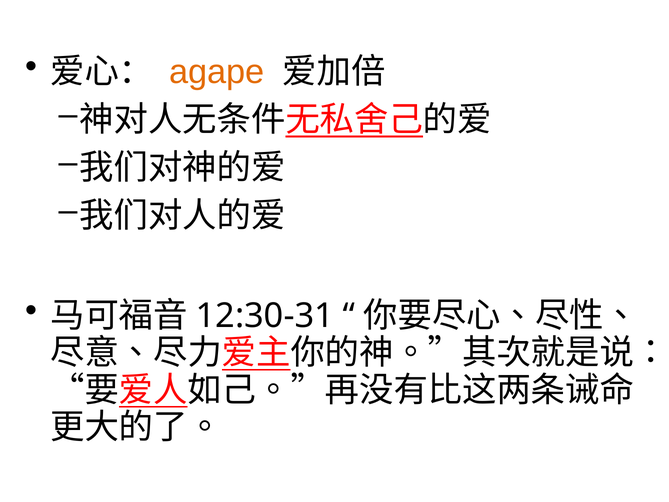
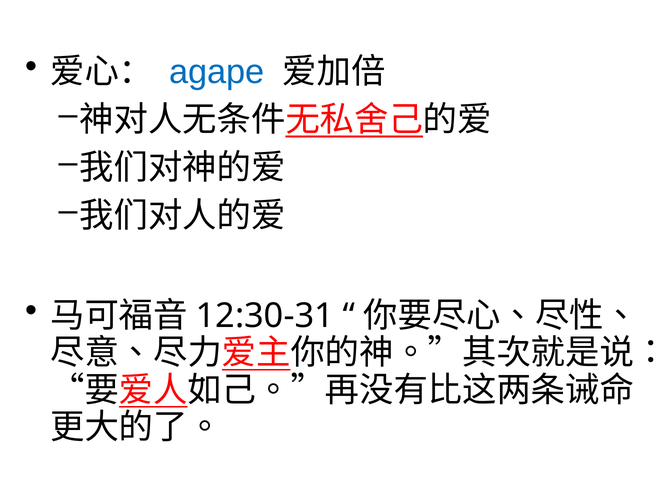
agape colour: orange -> blue (217, 72)
